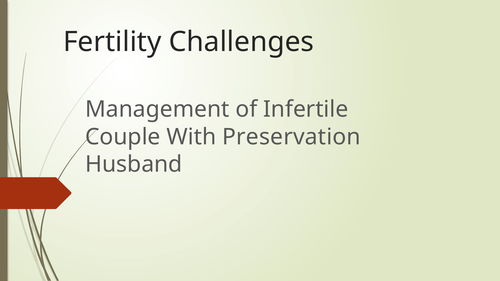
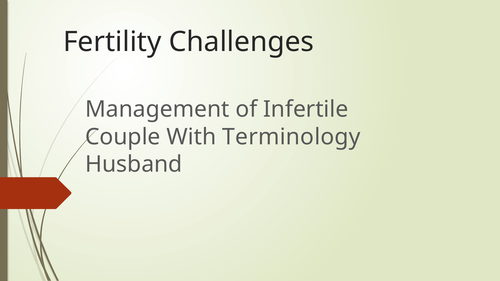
Preservation: Preservation -> Terminology (291, 137)
